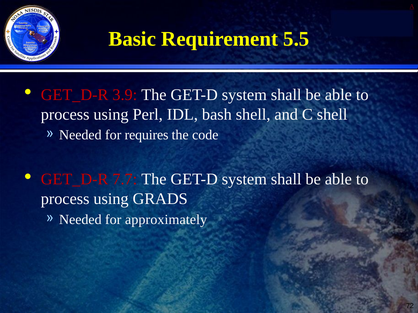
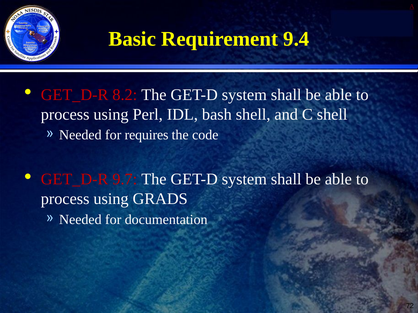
5.5: 5.5 -> 9.4 (296, 39)
3.9: 3.9 -> 8.2 (125, 95)
7.7: 7.7 -> 9.7 (125, 180)
approximately: approximately -> documentation (166, 220)
